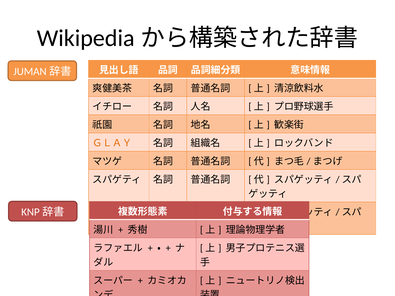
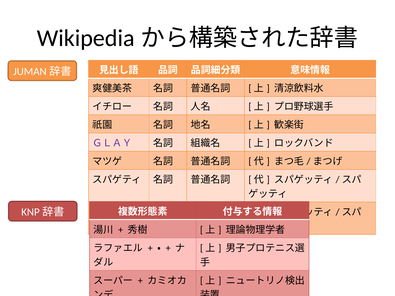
ＧＬＡＹ colour: orange -> purple (112, 143)
